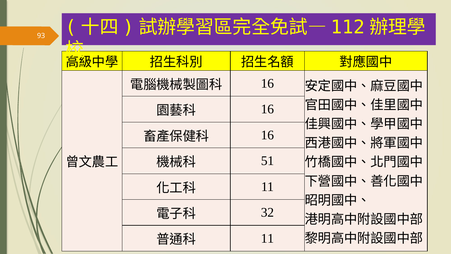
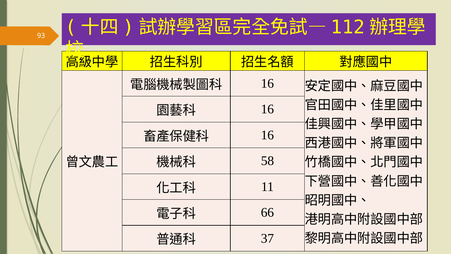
51: 51 -> 58 (267, 161)
32: 32 -> 66 (267, 212)
11: 11 -> 37 (267, 238)
